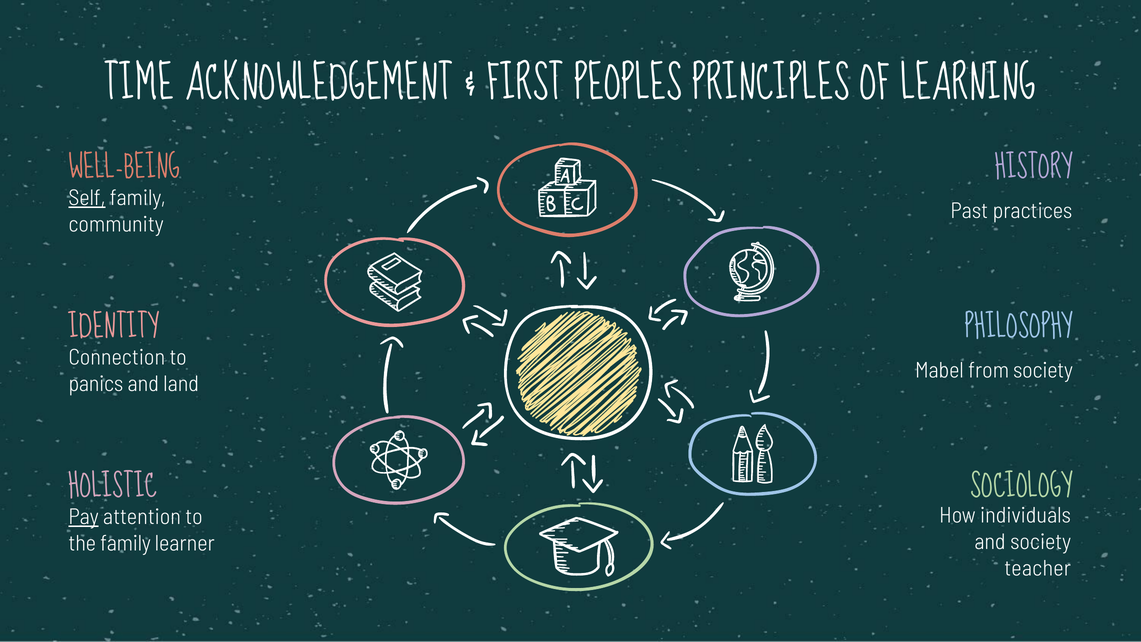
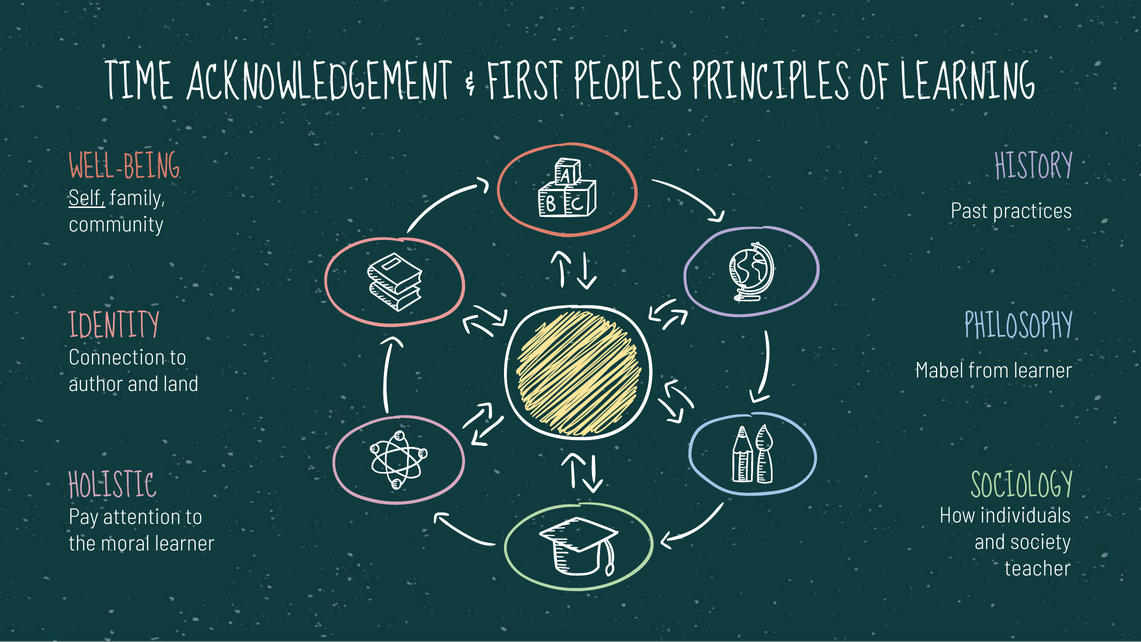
from society: society -> learner (1043, 371)
panics: panics -> author (96, 384)
Pay underline: present -> none (84, 517)
the family: family -> moral (125, 543)
